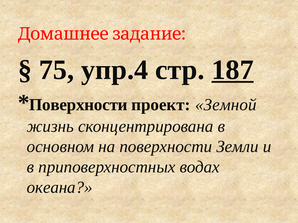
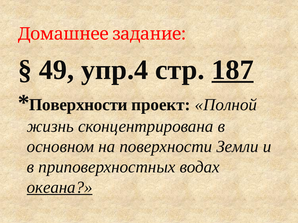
75: 75 -> 49 (56, 70)
Земной: Земной -> Полной (226, 105)
океана underline: none -> present (60, 188)
